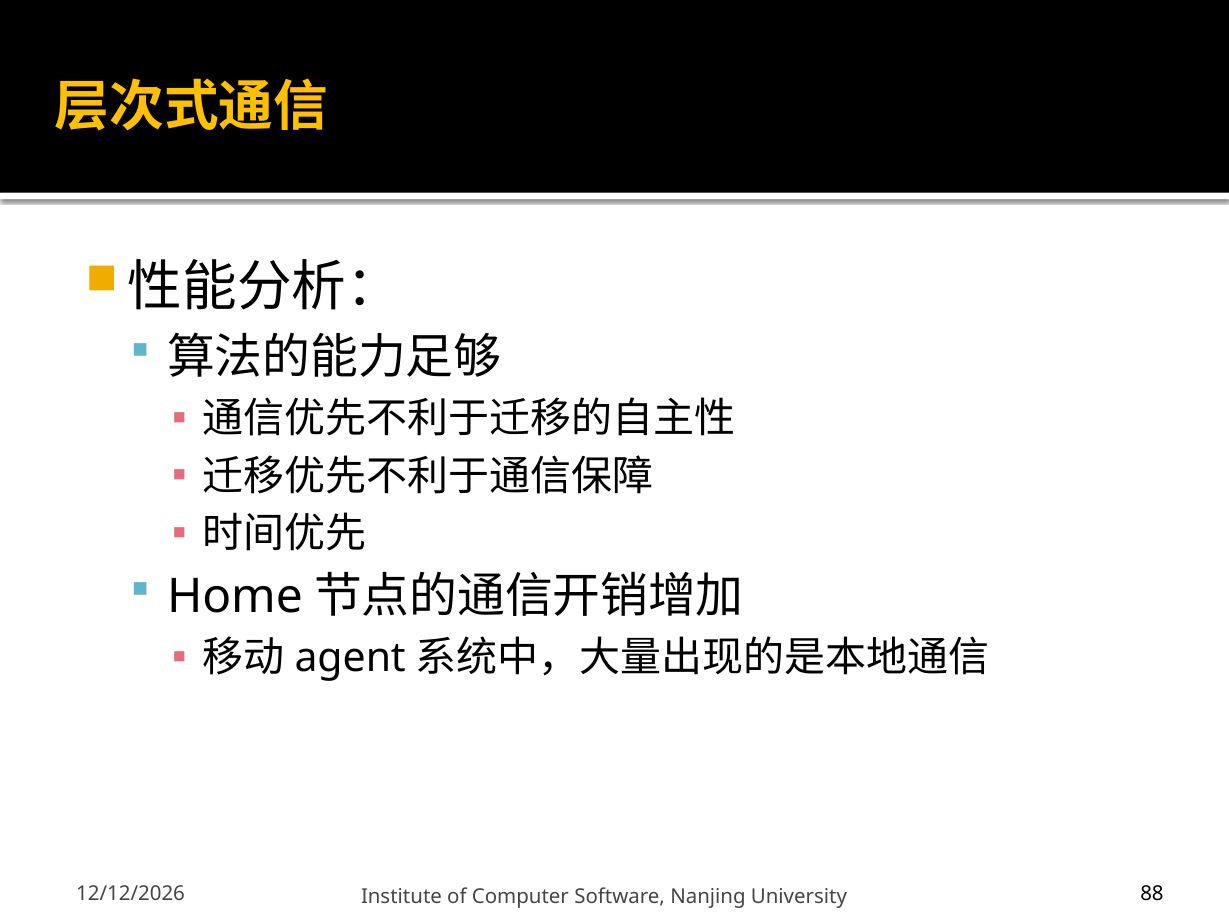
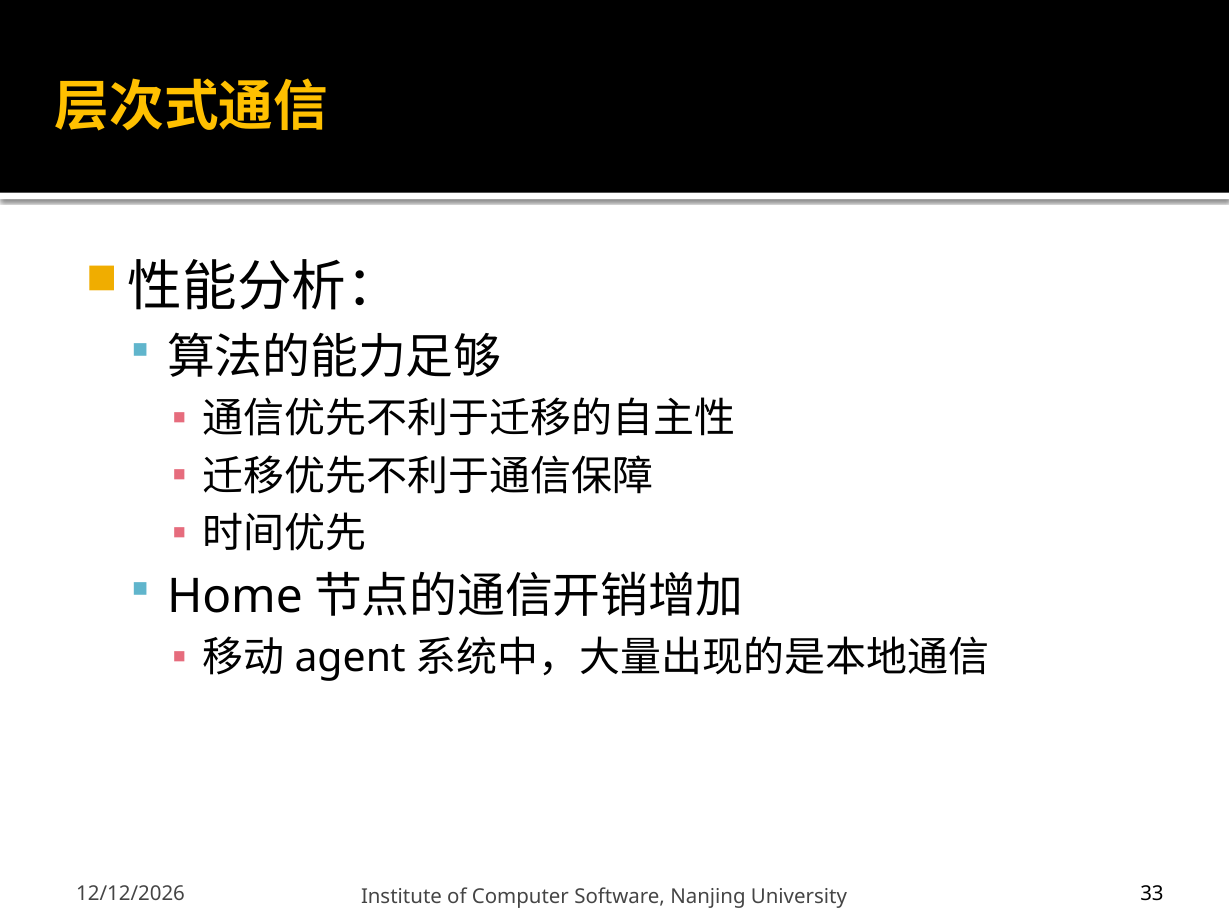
88: 88 -> 33 (1152, 893)
